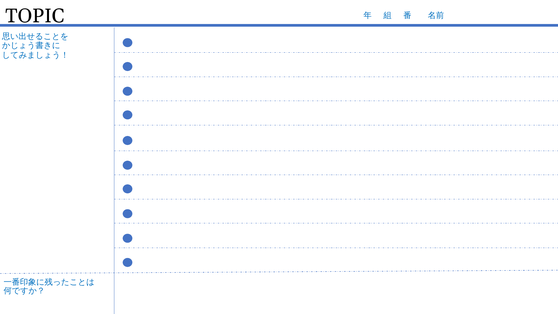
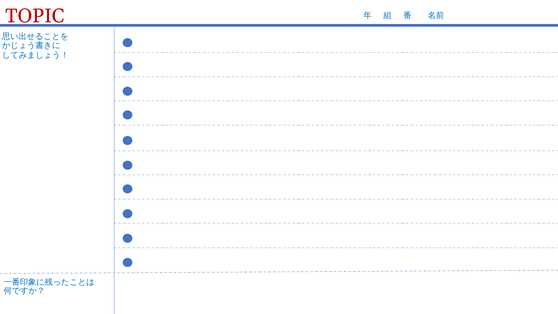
TOPIC colour: black -> red (35, 16)
